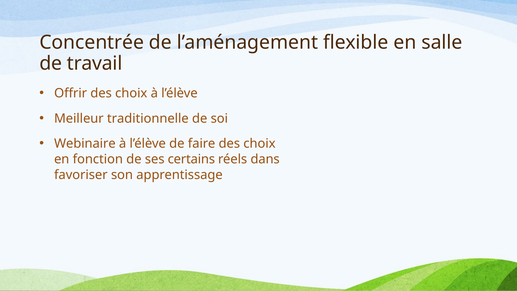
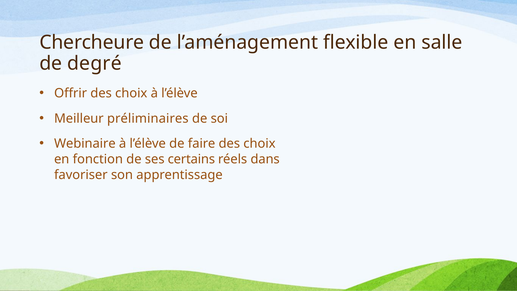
Concentrée: Concentrée -> Chercheure (92, 42)
travail: travail -> degré (94, 63)
traditionnelle: traditionnelle -> préliminaires (148, 118)
